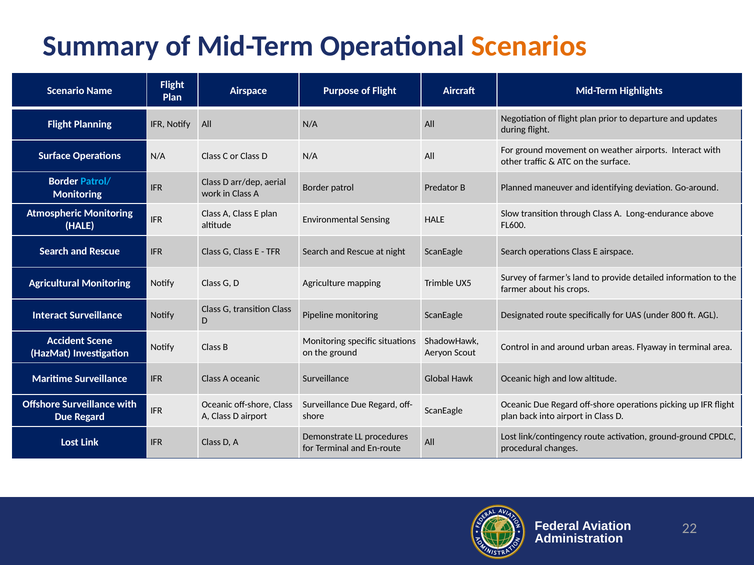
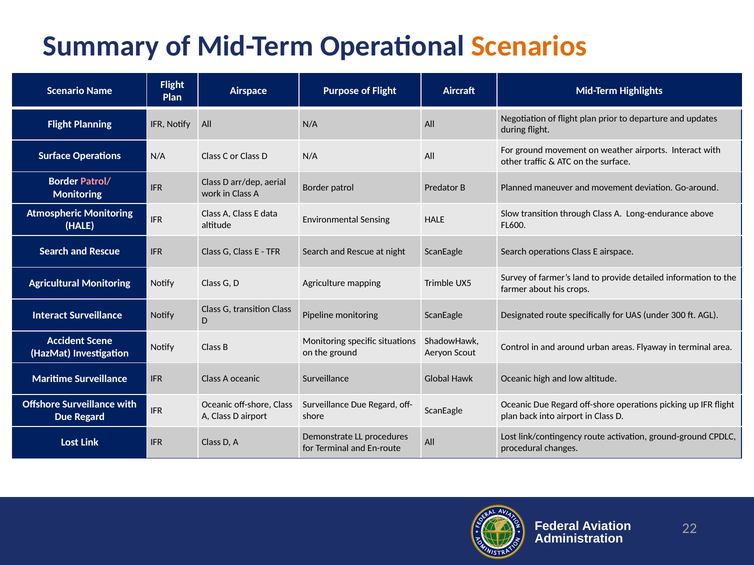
Patrol/ colour: light blue -> pink (96, 182)
and identifying: identifying -> movement (612, 188)
E plan: plan -> data (269, 214)
800: 800 -> 300 (678, 315)
